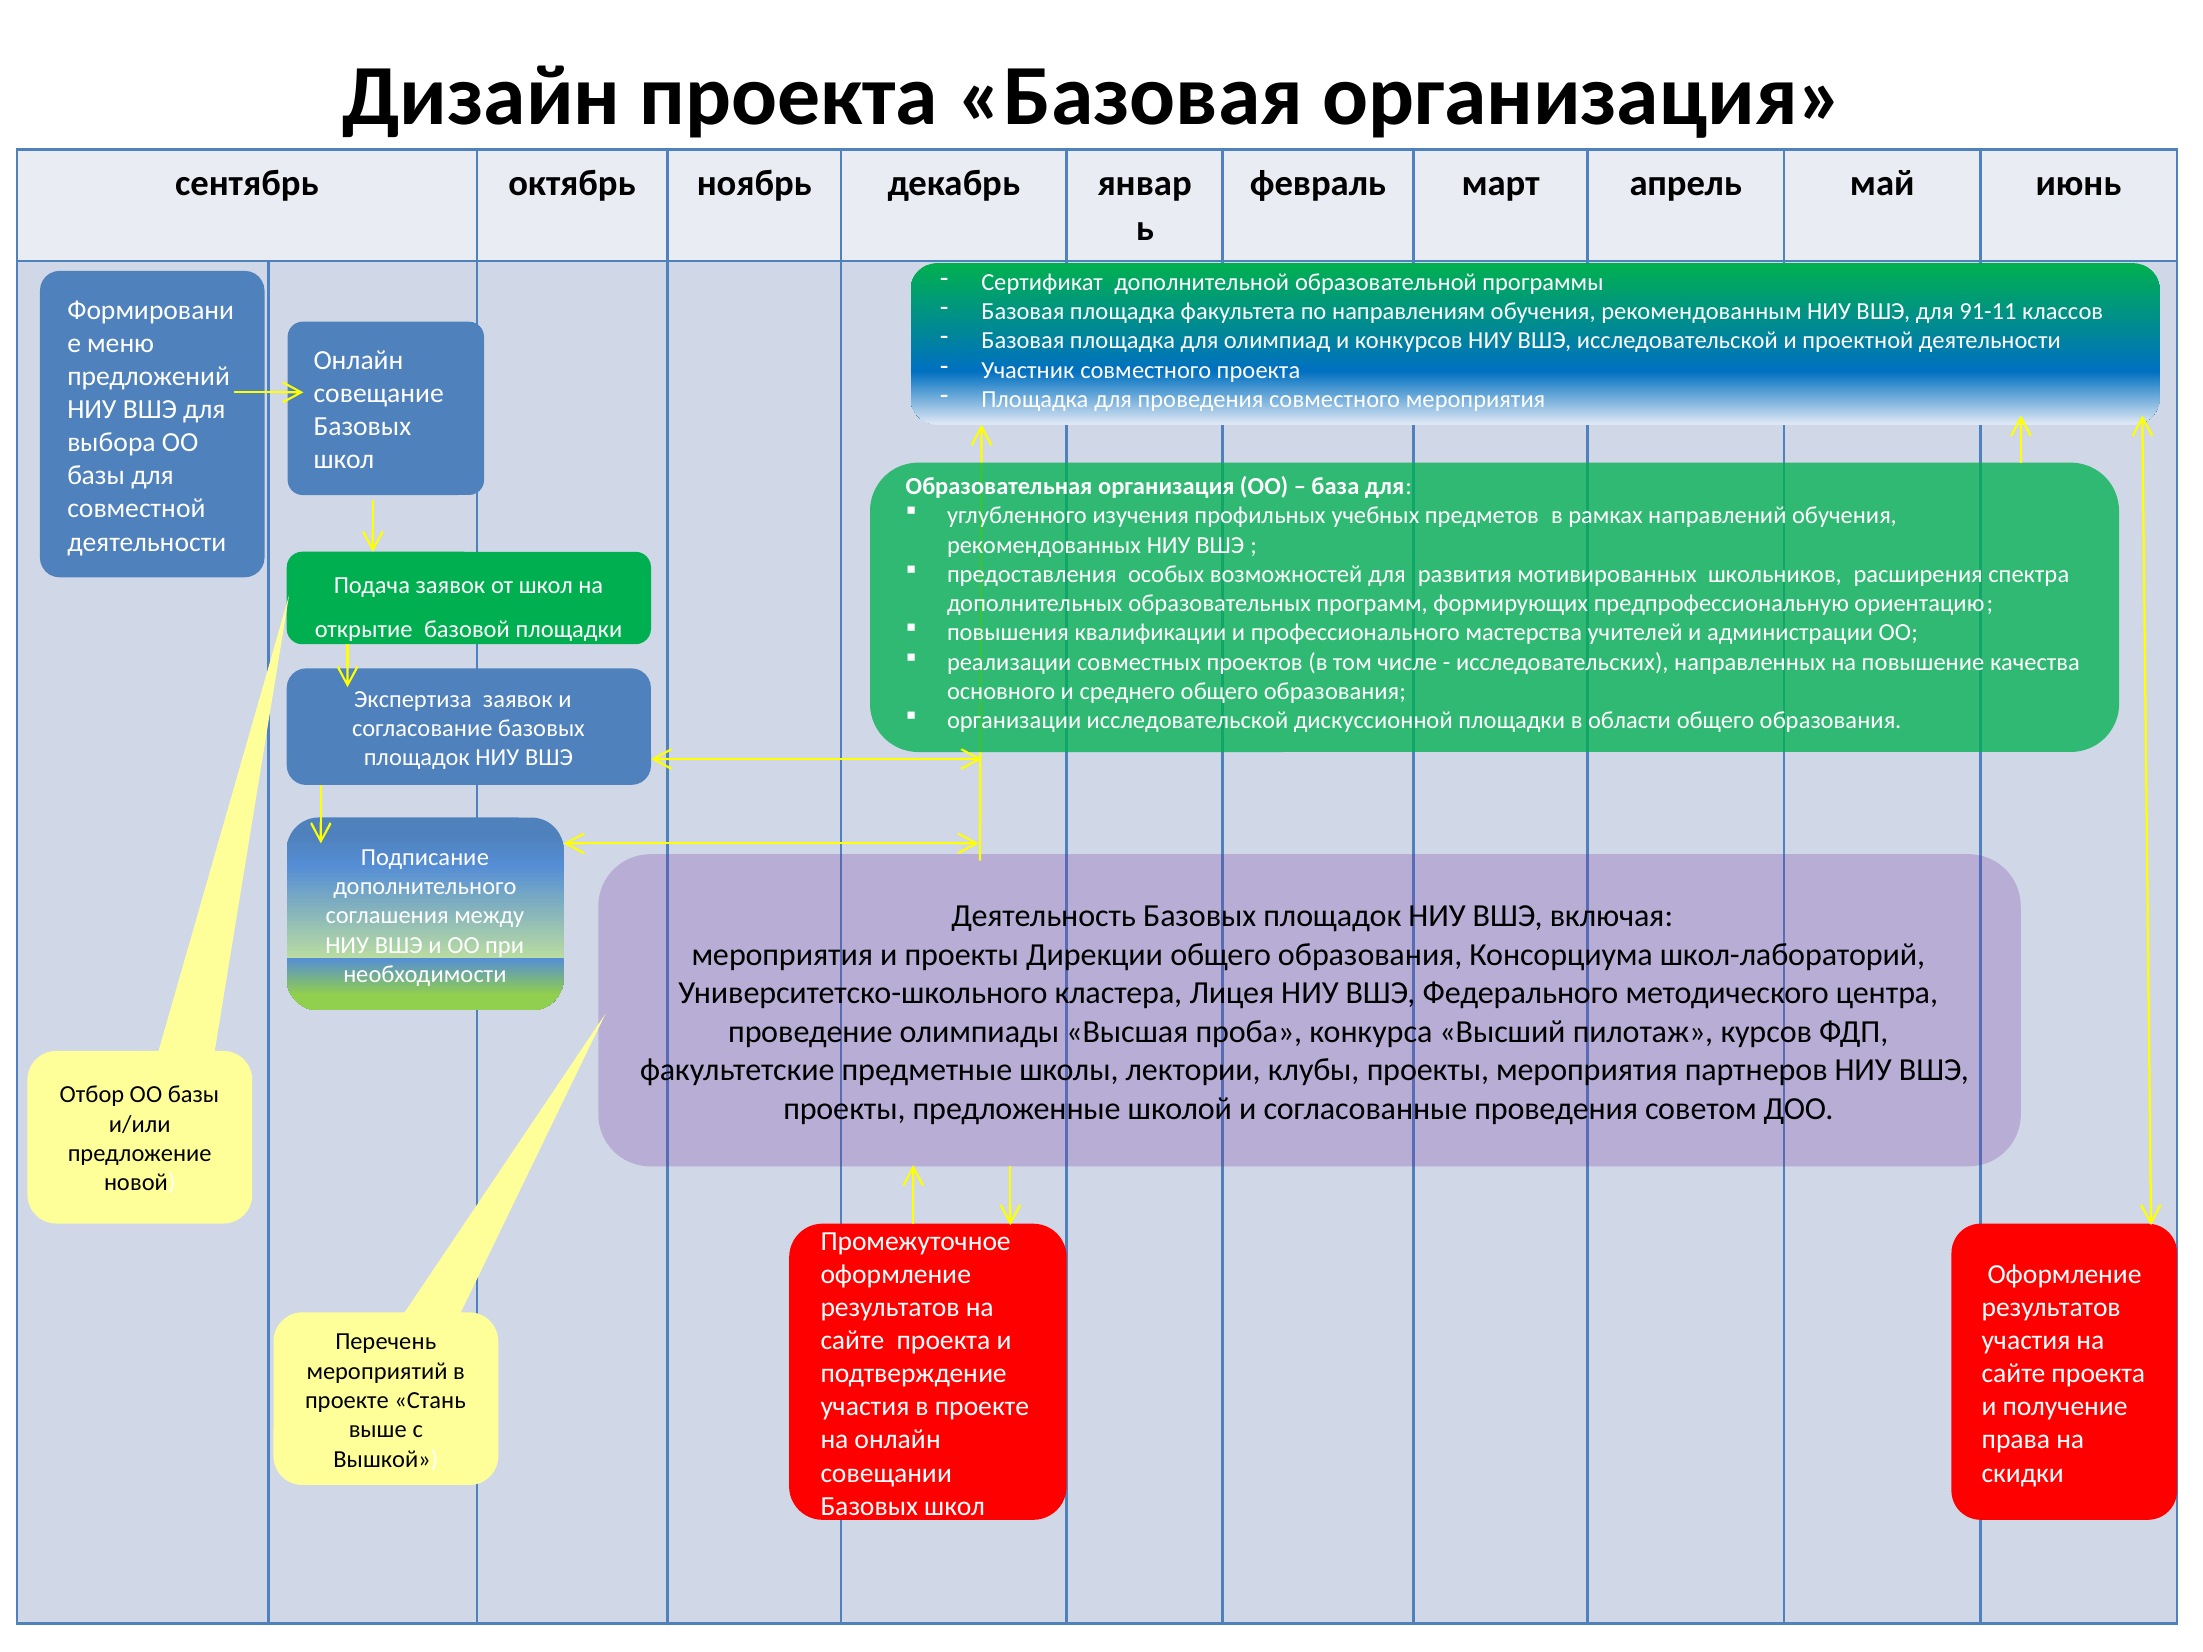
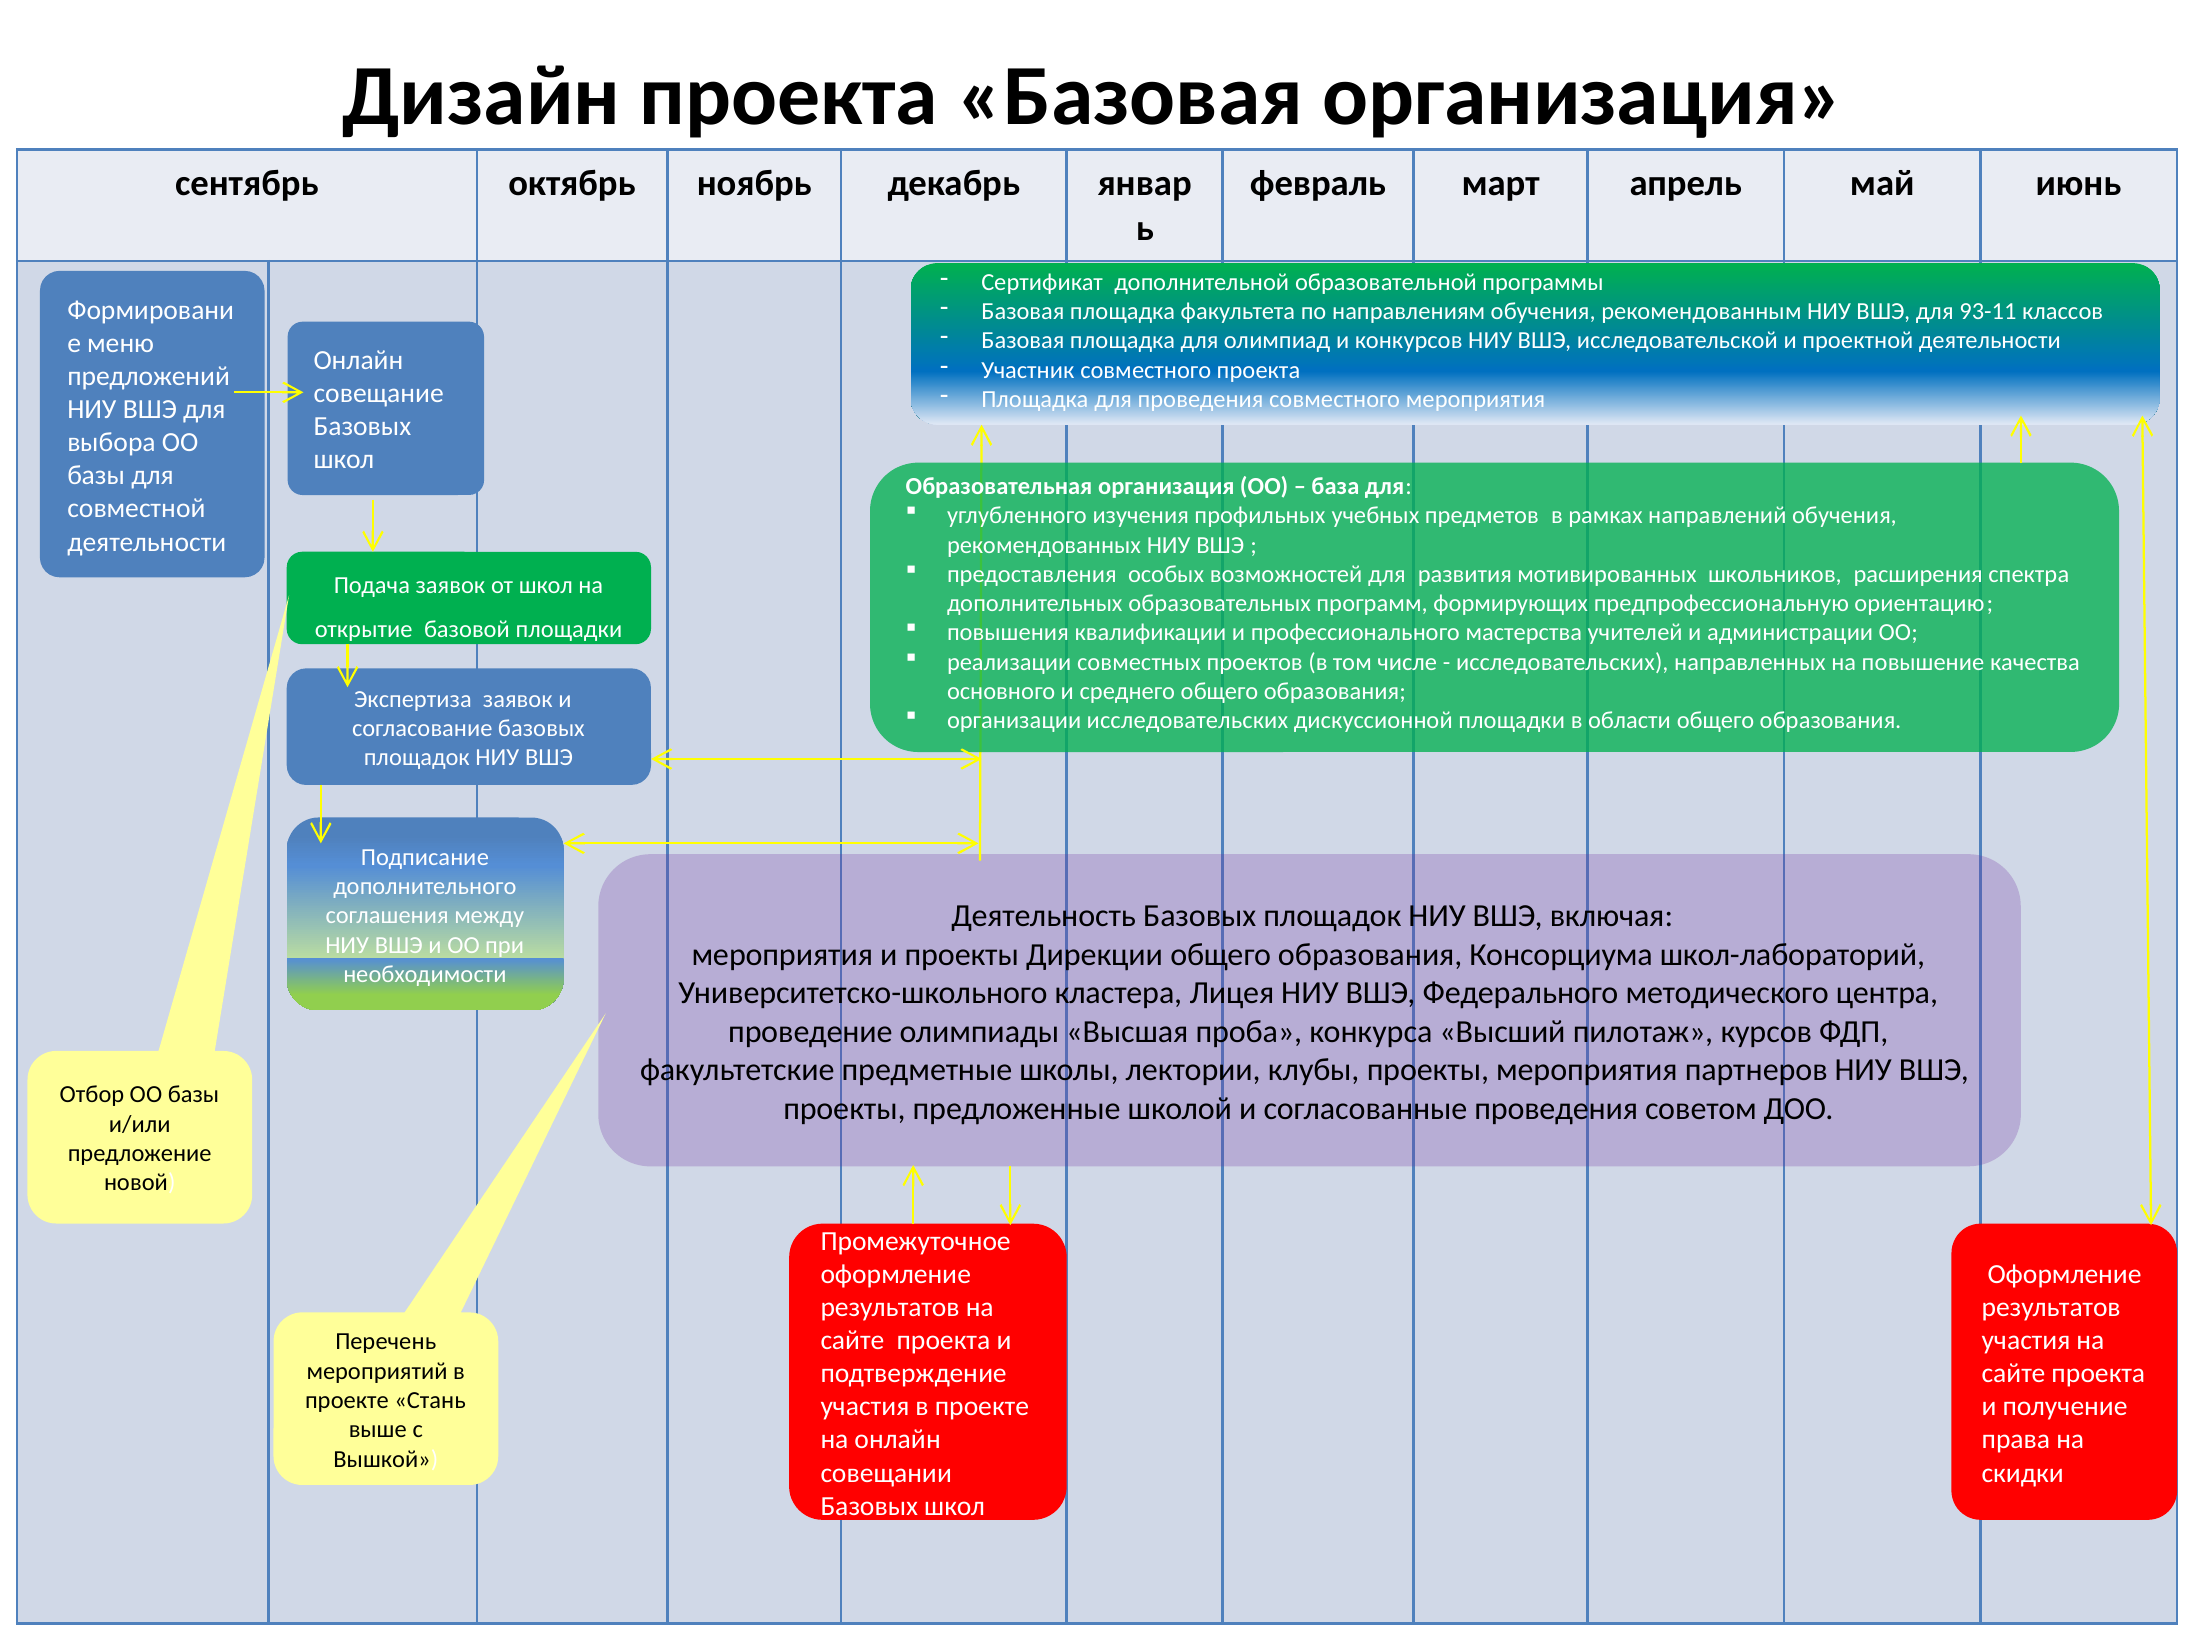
91-11: 91-11 -> 93-11 (1988, 312)
организации исследовательской: исследовательской -> исследовательских (1187, 721)
